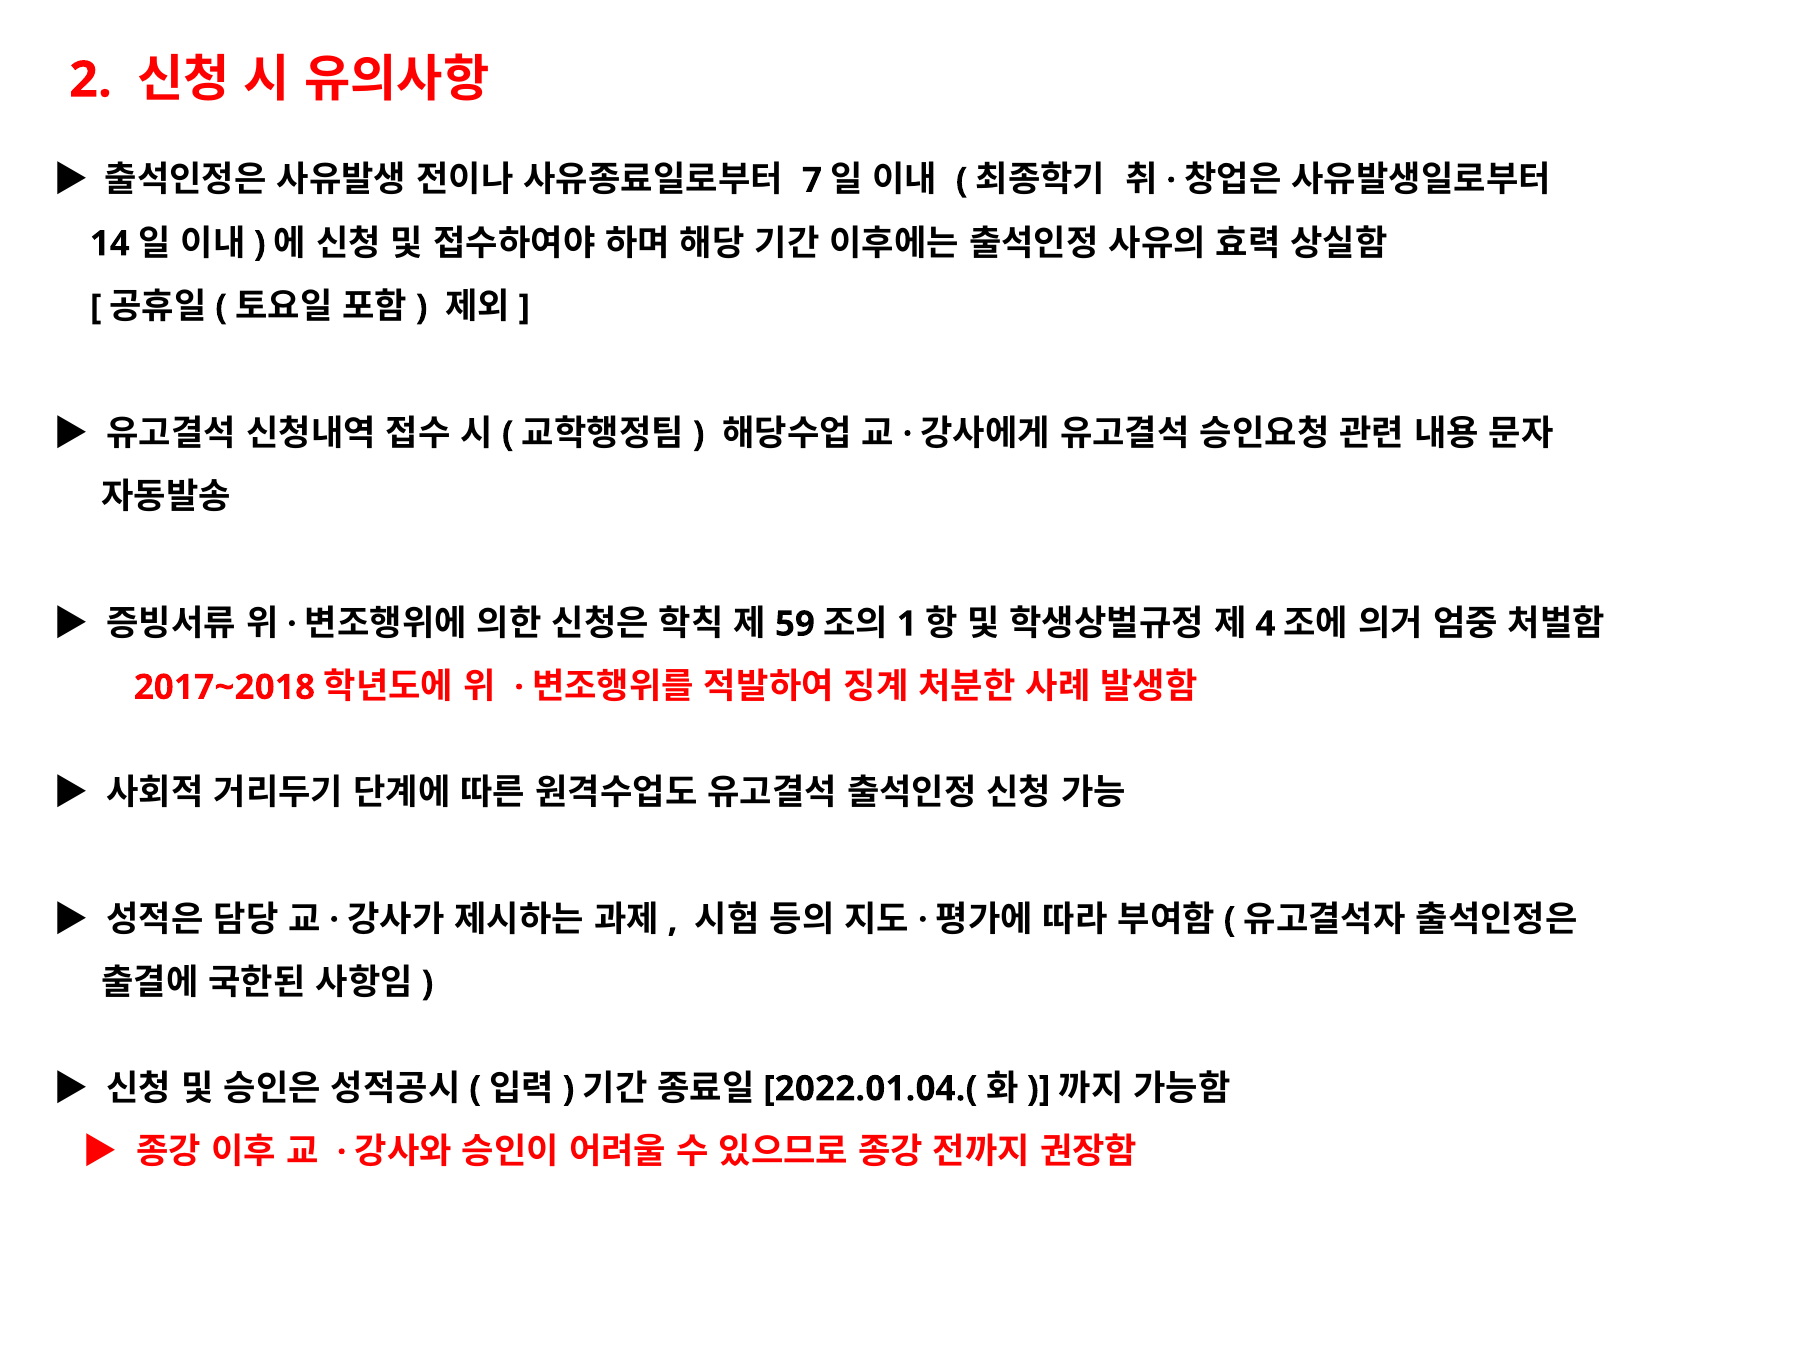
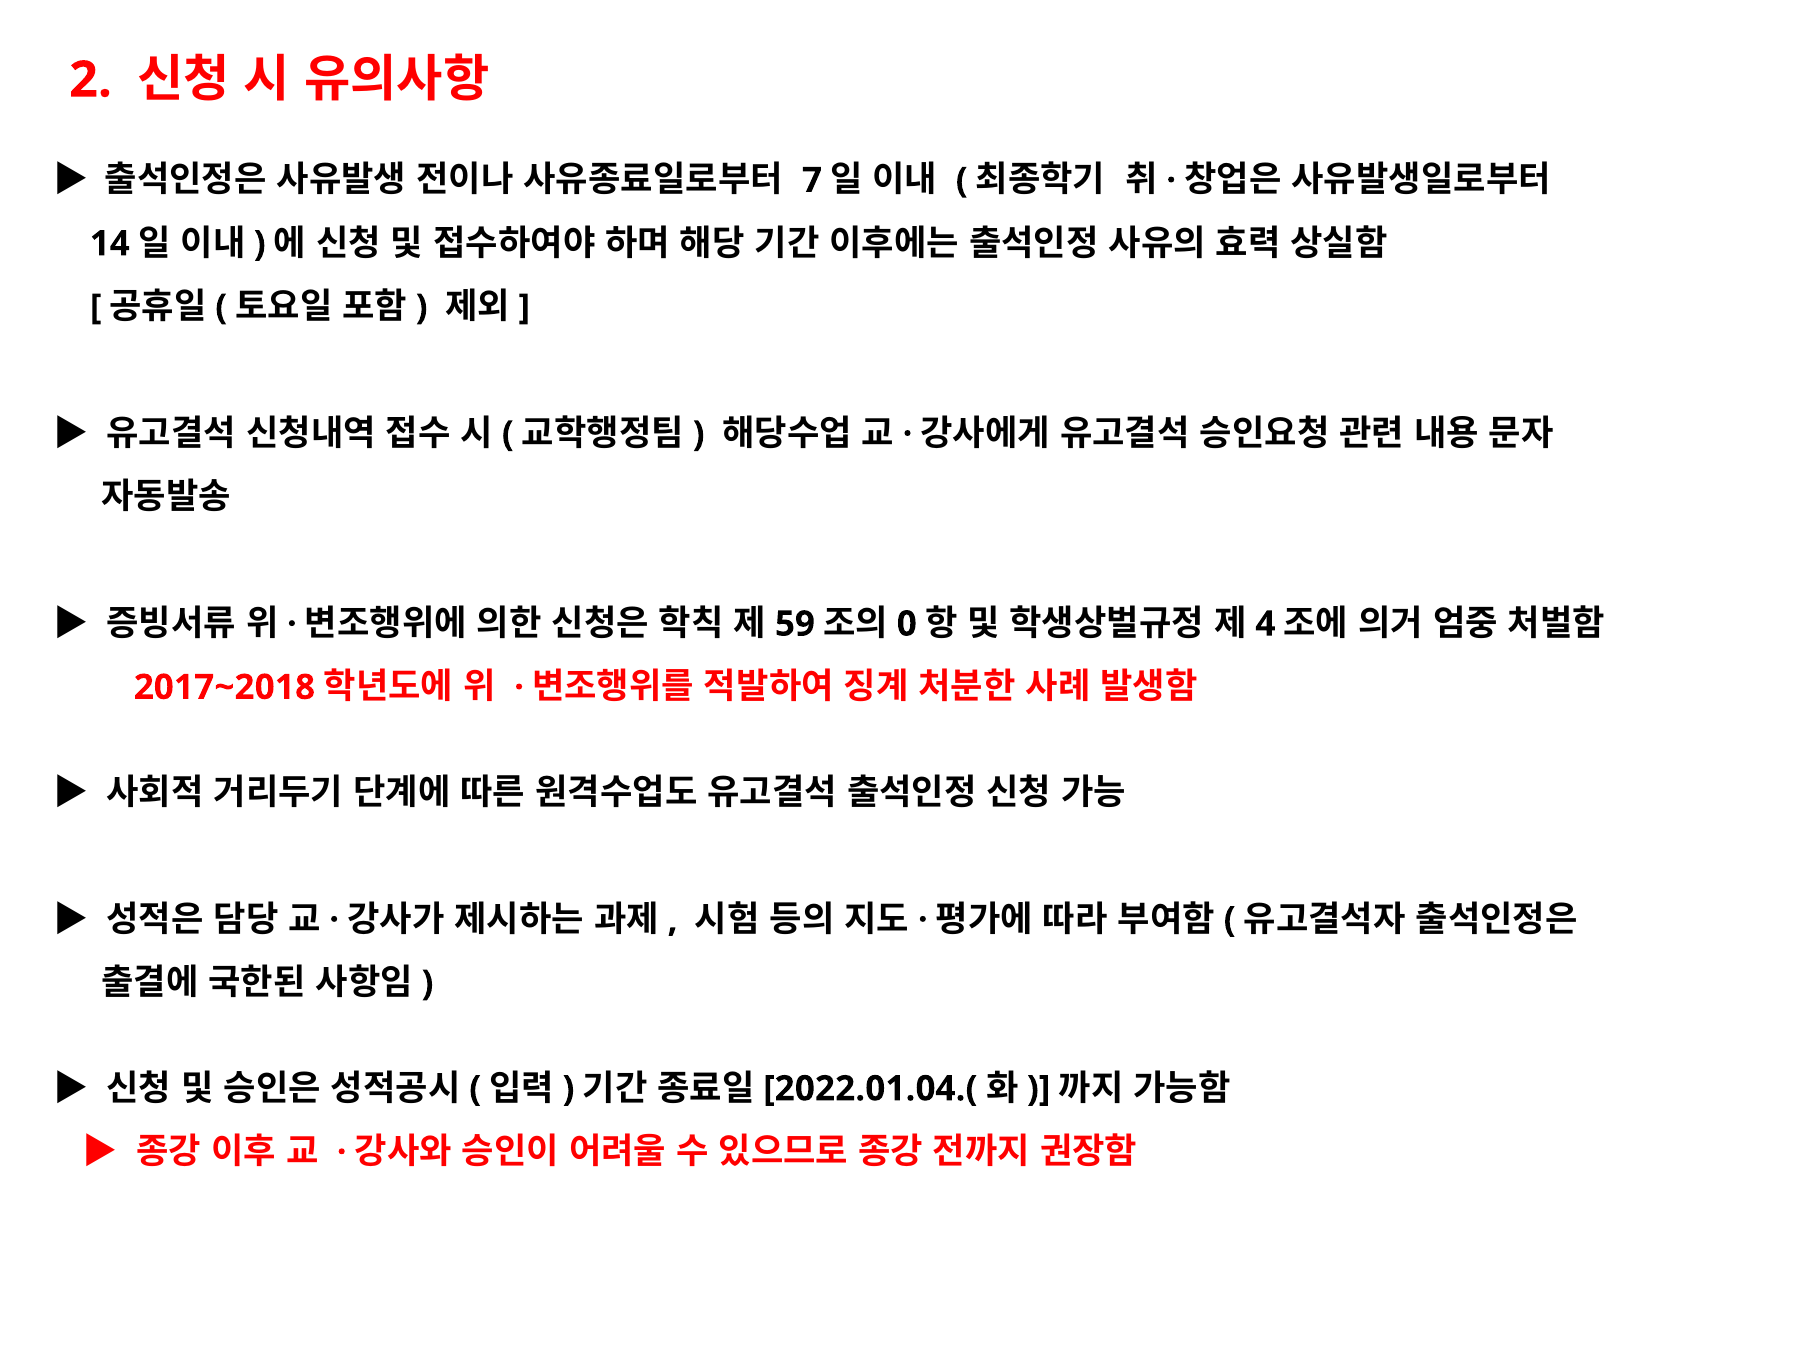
1: 1 -> 0 (907, 624)
